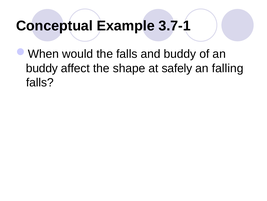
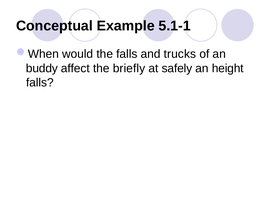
3.7-1: 3.7-1 -> 5.1-1 (175, 26)
and buddy: buddy -> trucks (180, 54)
shape: shape -> briefly (129, 68)
falling: falling -> height (228, 68)
